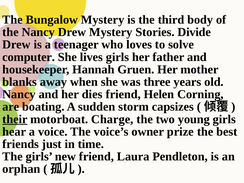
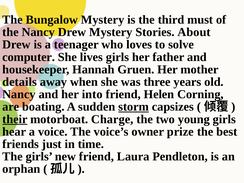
body: body -> must (200, 20)
Divide: Divide -> About (194, 32)
blanks: blanks -> details (20, 82)
dies: dies -> into (92, 94)
storm underline: none -> present (134, 107)
